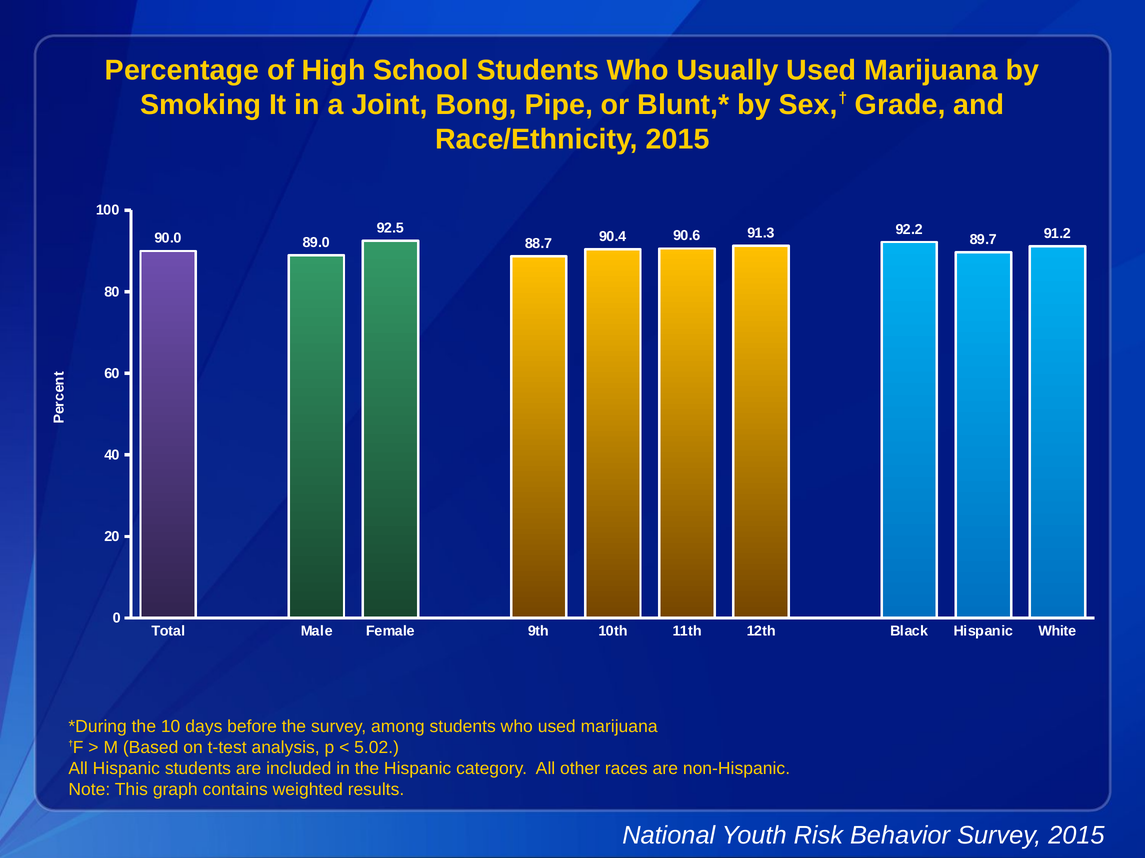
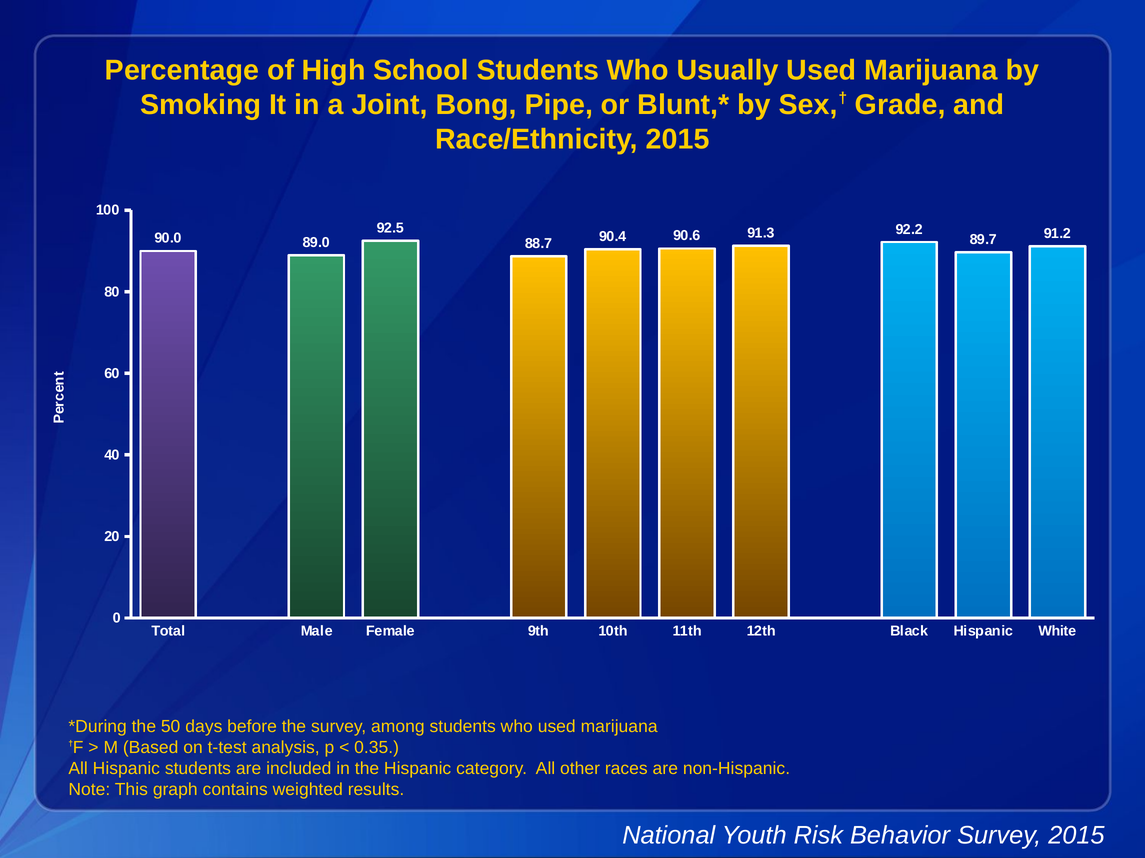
10: 10 -> 50 (171, 727)
5.02: 5.02 -> 0.35 (377, 748)
